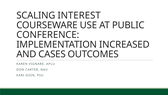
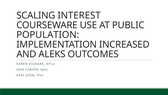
CONFERENCE: CONFERENCE -> POPULATION (48, 35)
CASES: CASES -> ALEKS (52, 54)
